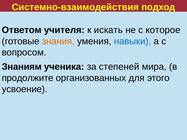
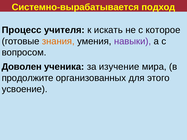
Системно-взаимодействия: Системно-взаимодействия -> Системно-вырабатывается (75, 7)
Ответом: Ответом -> Процесс (22, 30)
навыки colour: blue -> purple (133, 41)
Знаниям: Знаниям -> Доволен (22, 67)
степеней: степеней -> изучение (119, 67)
